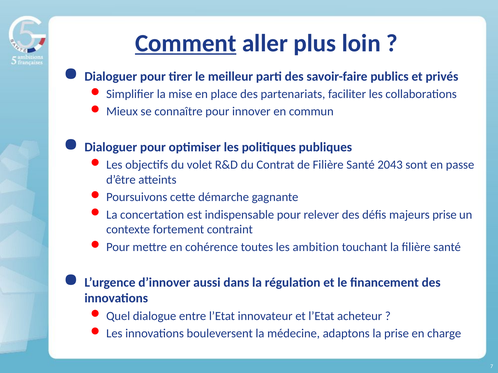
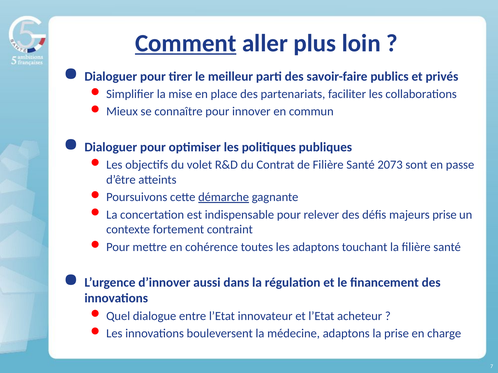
2043: 2043 -> 2073 (390, 165)
démarche underline: none -> present (224, 197)
les ambition: ambition -> adaptons (316, 247)
